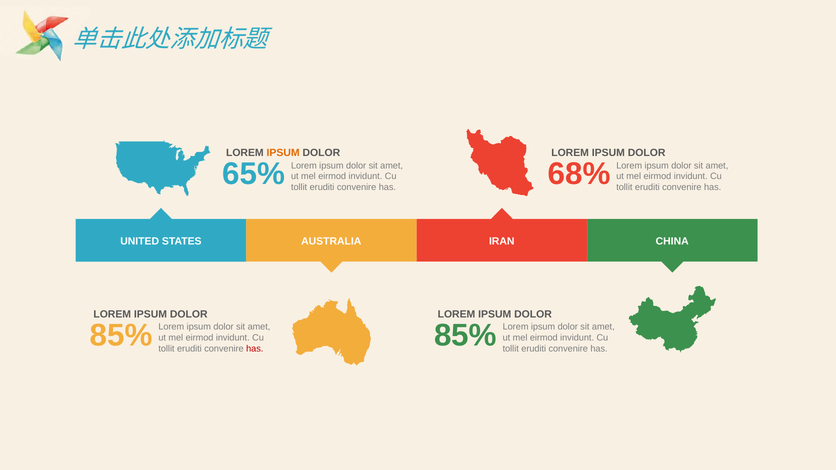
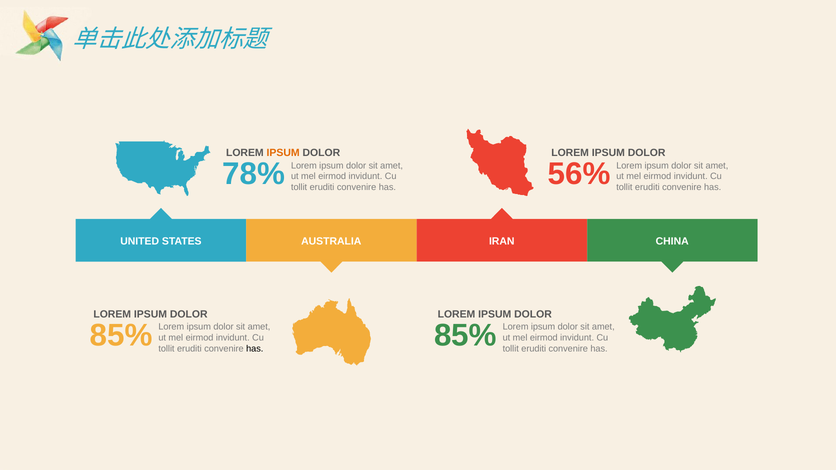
65%: 65% -> 78% (254, 174)
68%: 68% -> 56% (579, 174)
has colour: red -> black (255, 349)
